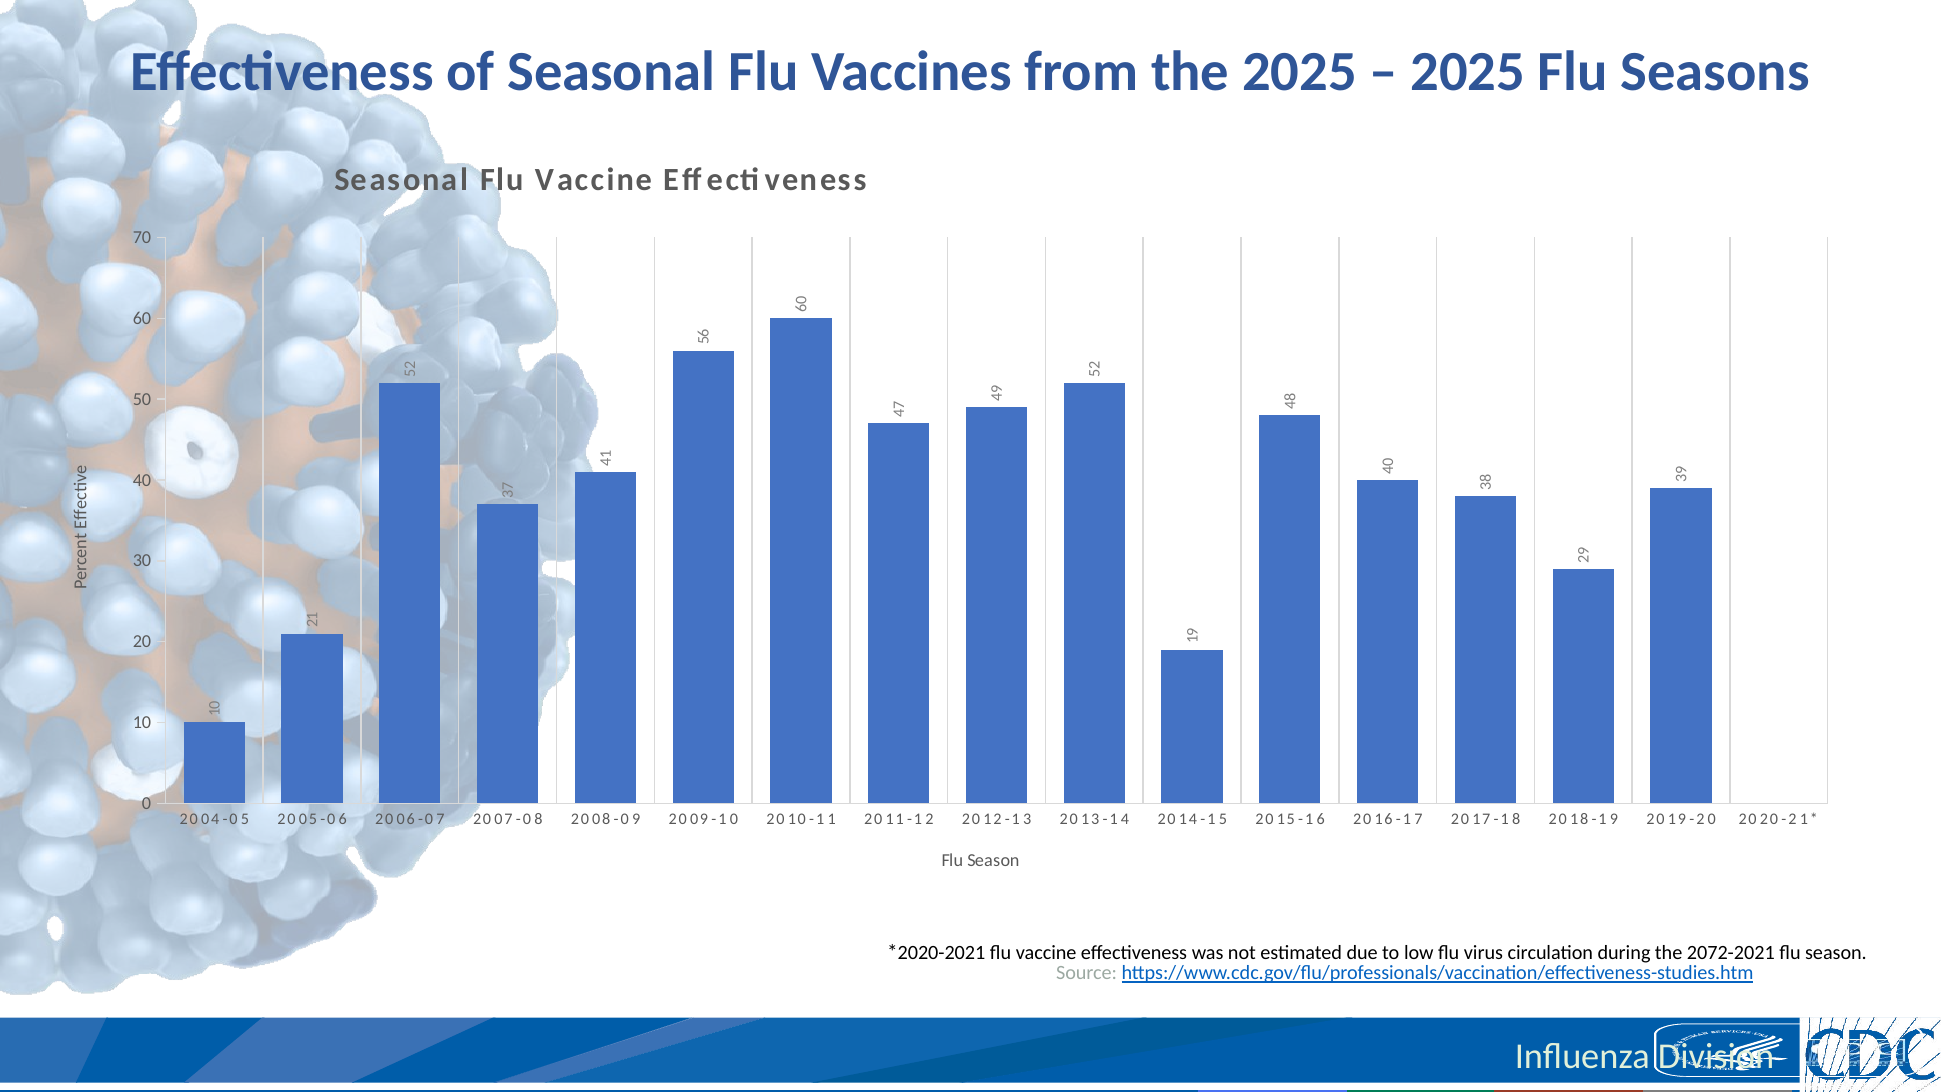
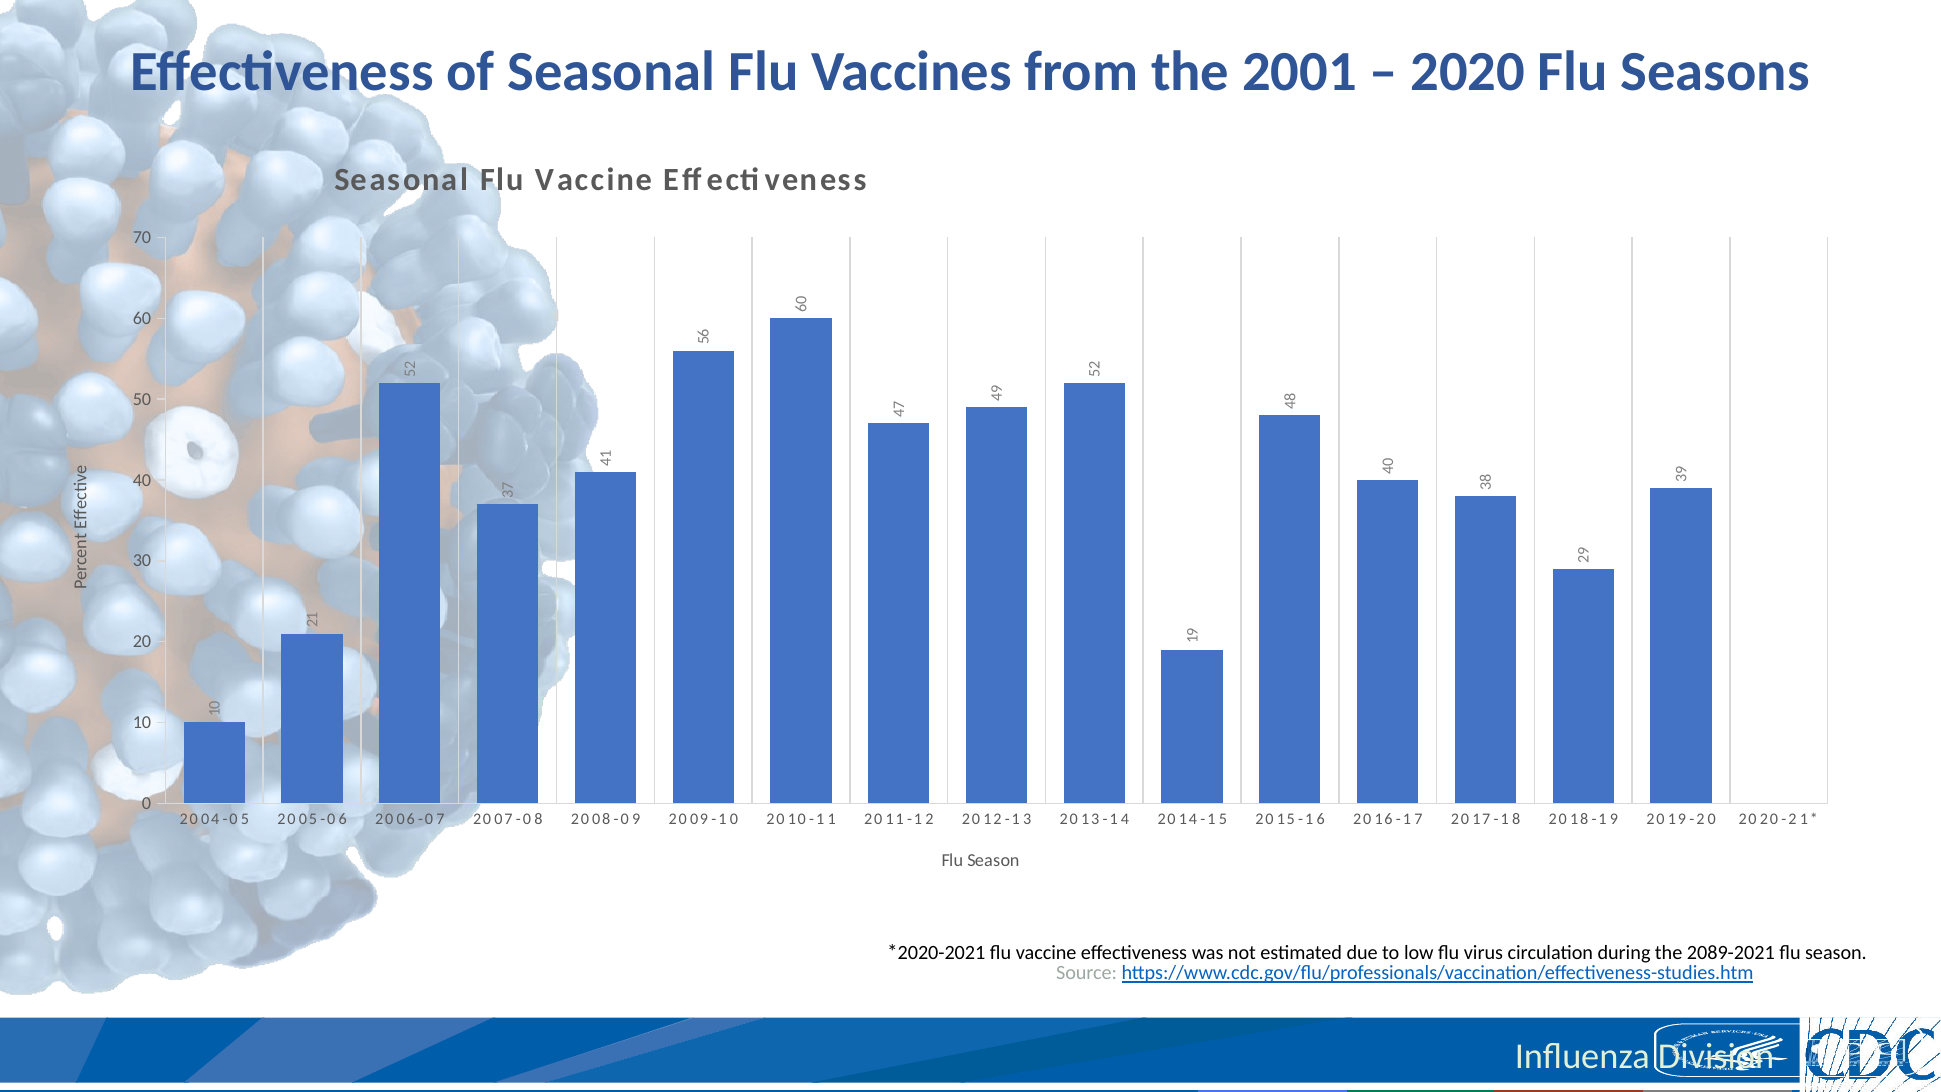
the 2025: 2025 -> 2001 (1299, 72)
2025: 2025 -> 2020 (1468, 72)
2072-2021: 2072-2021 -> 2089-2021 (1731, 953)
